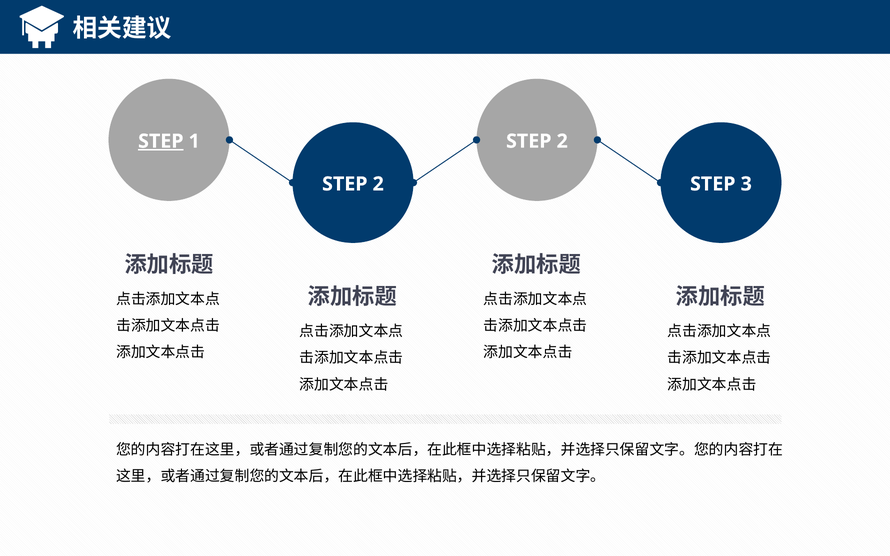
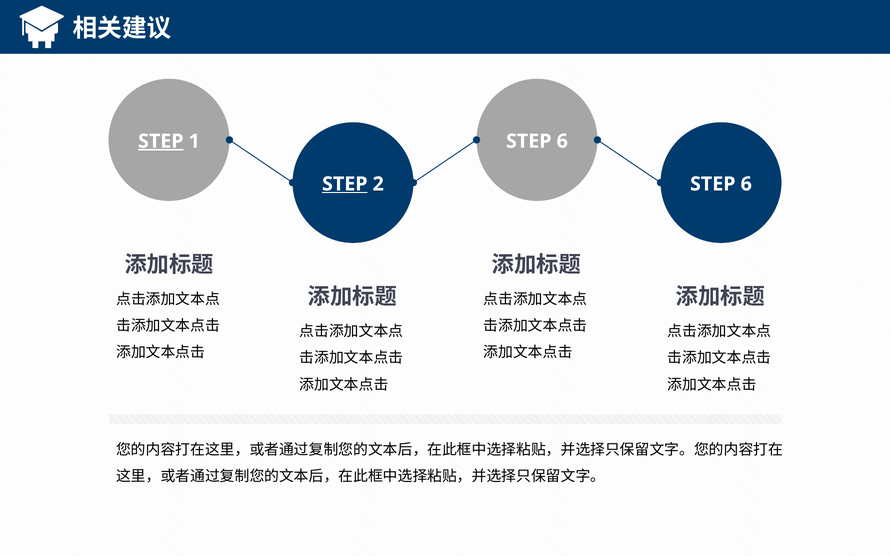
2: 2 -> 6 (562, 141)
STEP underline: none -> present (345, 184)
3: 3 -> 6 (746, 184)
